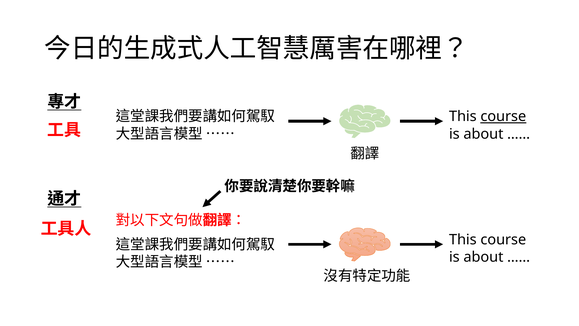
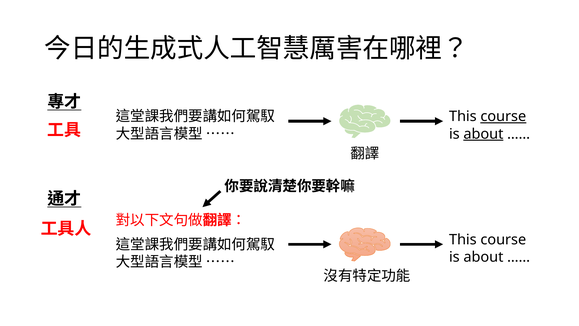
about underline: none -> present (483, 134)
